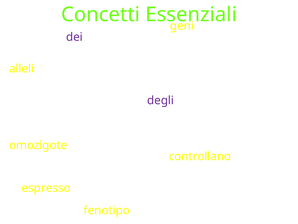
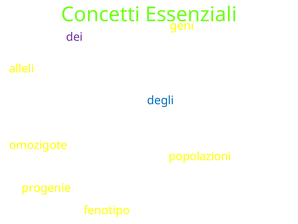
degli colour: purple -> blue (161, 100)
l’individuoè controllano: controllano -> popolazioni (200, 156)
Il espresso: espresso -> progenie (46, 188)
